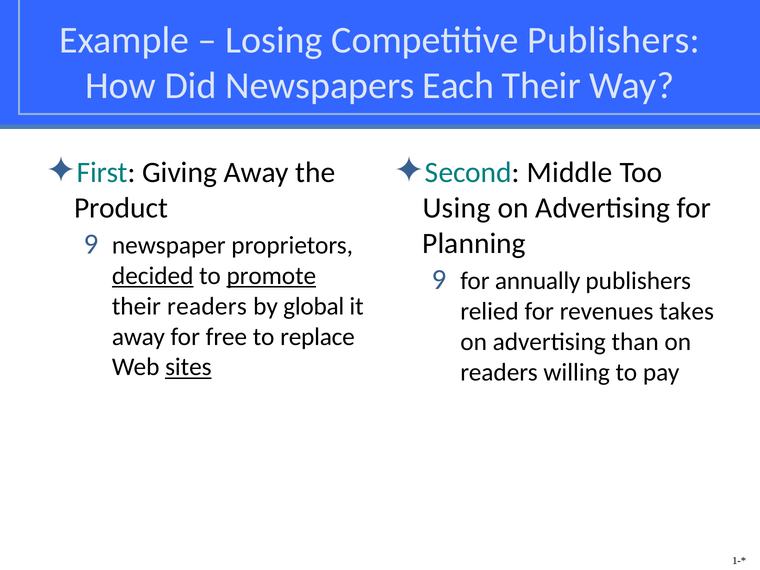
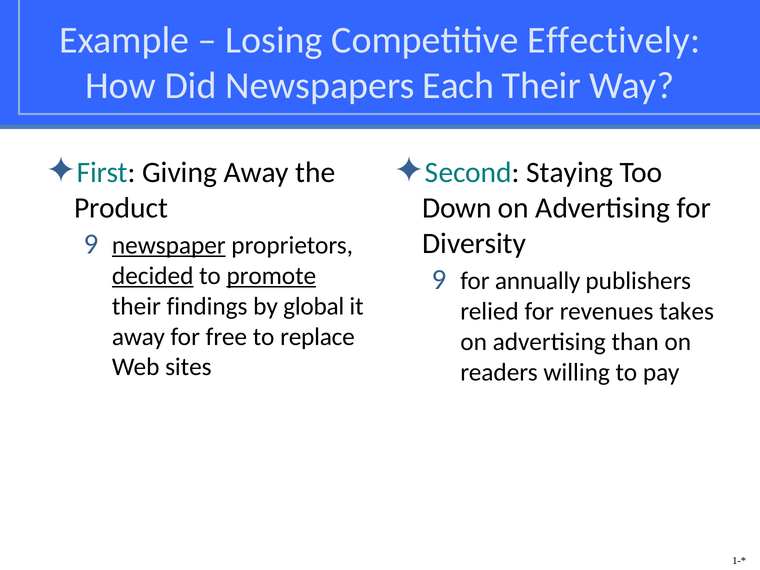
Competitive Publishers: Publishers -> Effectively (614, 40)
Middle: Middle -> Staying (570, 172)
Using: Using -> Down (457, 208)
Planning: Planning -> Diversity (474, 243)
newspaper underline: none -> present (169, 246)
their readers: readers -> findings (207, 306)
sites underline: present -> none (188, 367)
